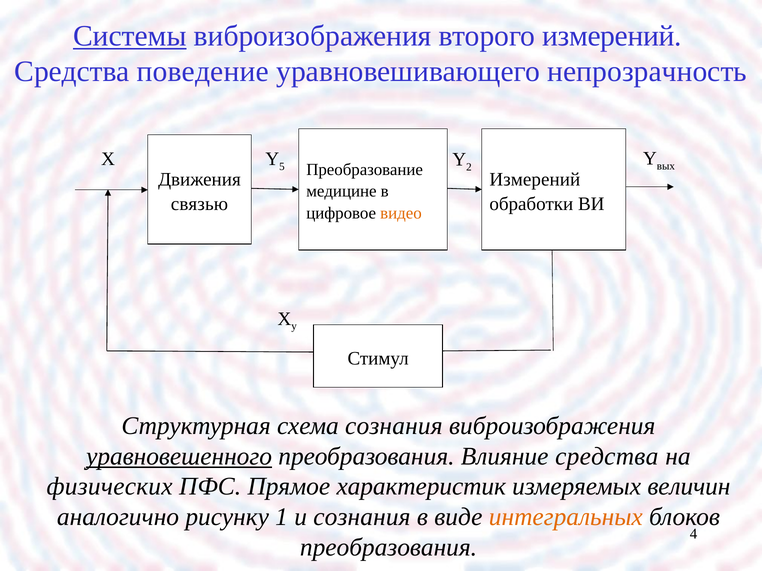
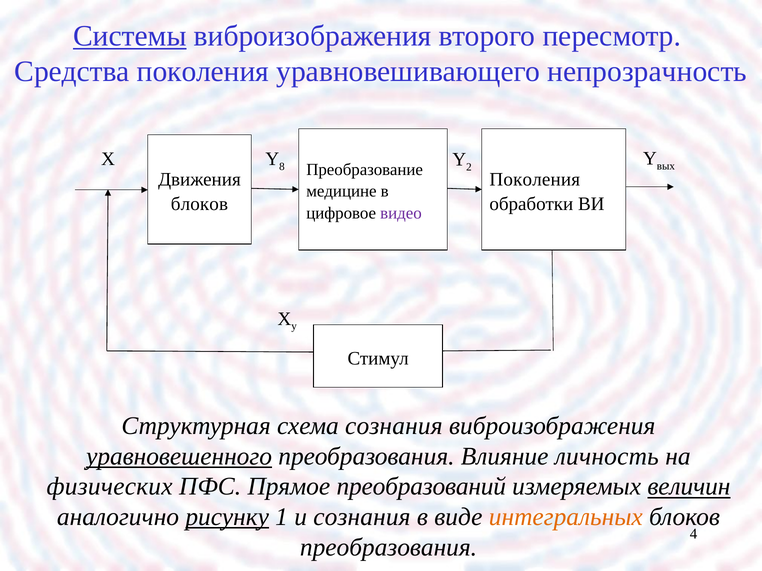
второго измерений: измерений -> пересмотр (612, 36)
Средства поведение: поведение -> поколения (203, 72)
5: 5 -> 8 (282, 167)
Измерений: Измерений -> Поколения (535, 179)
связью: связью -> блоков (199, 204)
видео colour: orange -> purple (401, 213)
Влияние средства: средства -> личность (607, 457)
характеристик: характеристик -> преобразований (421, 487)
величин underline: none -> present (689, 487)
рисунку underline: none -> present (227, 518)
